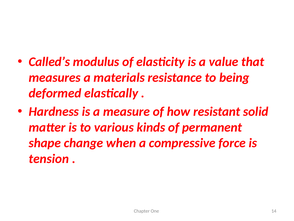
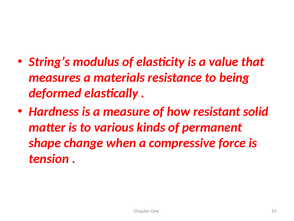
Called’s: Called’s -> String’s (49, 62)
